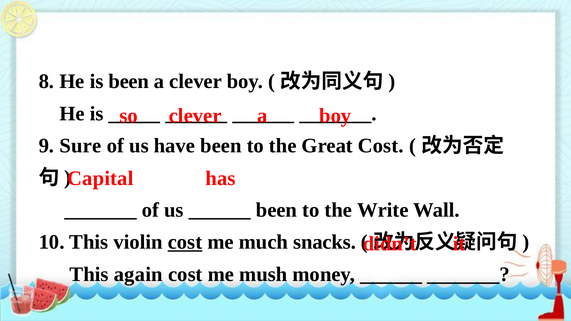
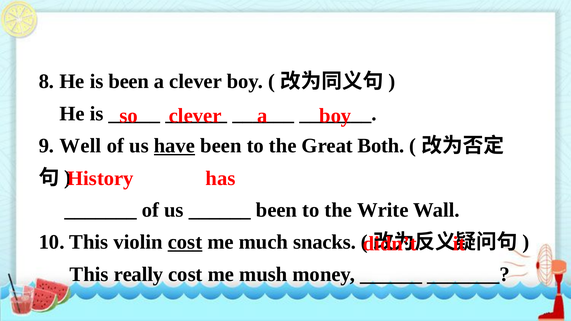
Sure: Sure -> Well (80, 146)
have underline: none -> present (174, 146)
Great Cost: Cost -> Both (381, 146)
Capital: Capital -> History (100, 179)
again: again -> really (138, 274)
